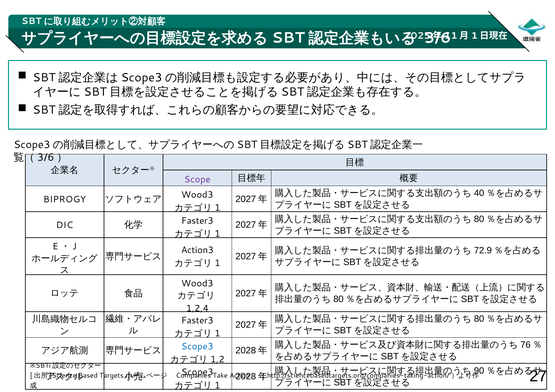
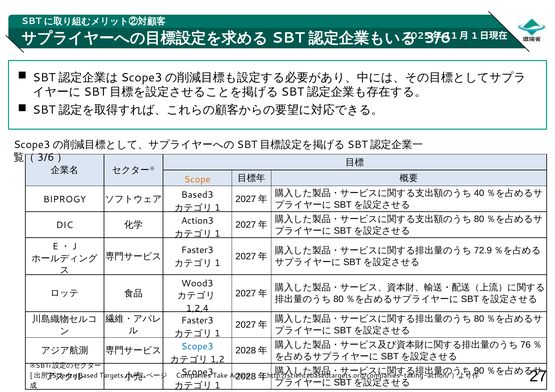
Scope colour: purple -> orange (197, 180)
Wood3: Wood3 -> Based3 (197, 195)
Faster3: Faster3 -> Action3 (197, 221)
Action3: Action3 -> Faster3 (197, 250)
